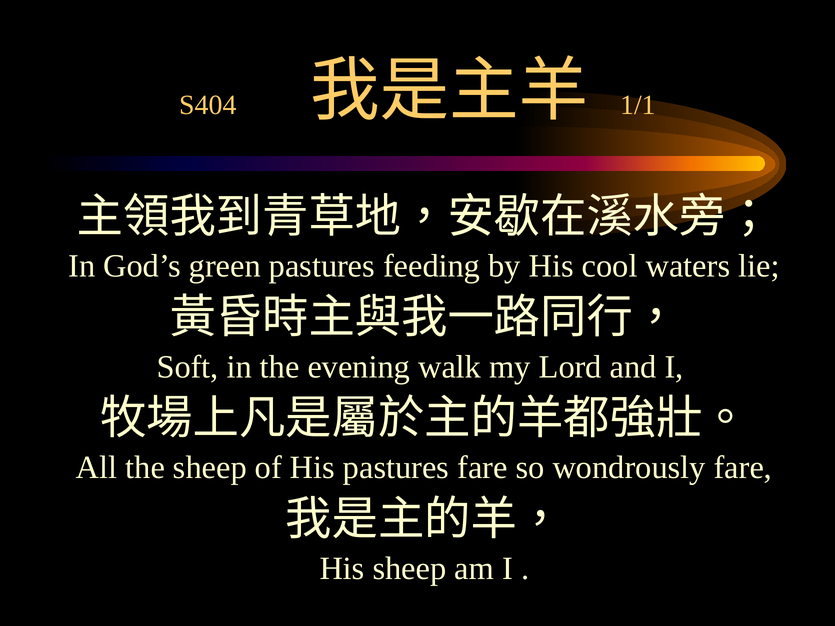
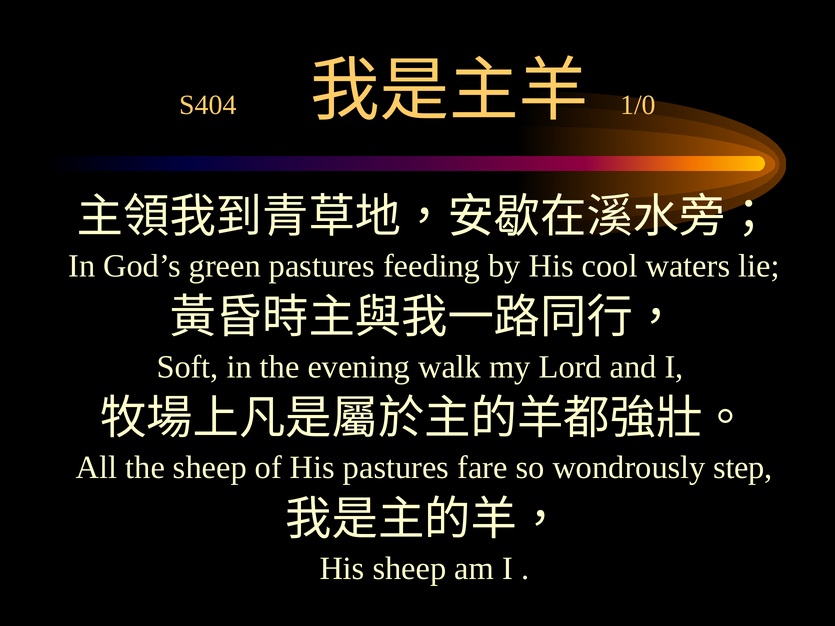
1/1: 1/1 -> 1/0 (638, 105)
wondrously fare: fare -> step (743, 468)
